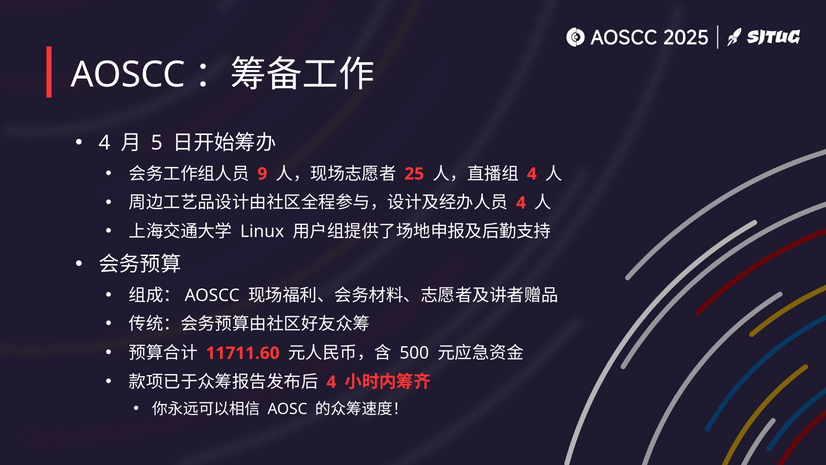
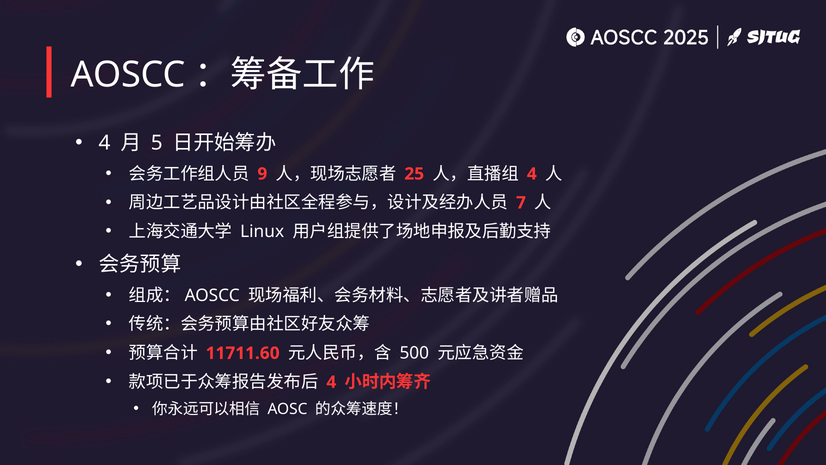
4: 4 -> 7 (521, 203)
